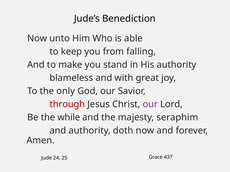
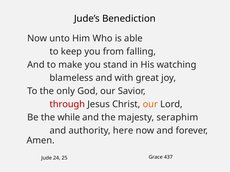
His authority: authority -> watching (177, 65)
our colour: purple -> orange (150, 104)
doth: doth -> here (123, 131)
